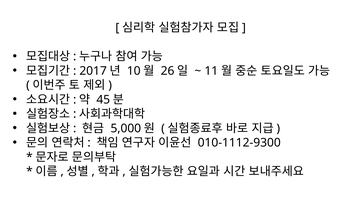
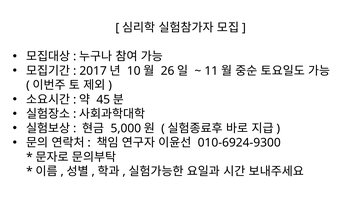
010-1112-9300: 010-1112-9300 -> 010-6924-9300 (239, 143)
